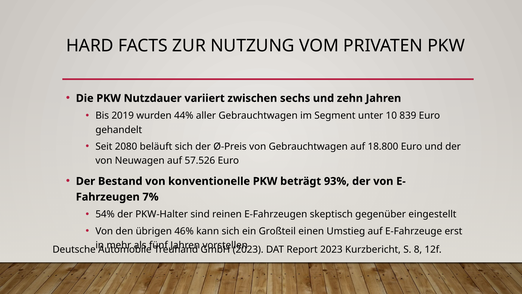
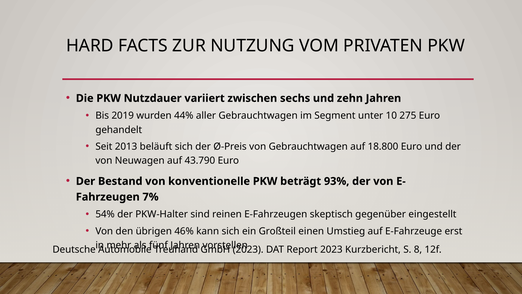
839: 839 -> 275 (408, 116)
2080: 2080 -> 2013 (126, 146)
57.526: 57.526 -> 43.790 (200, 161)
